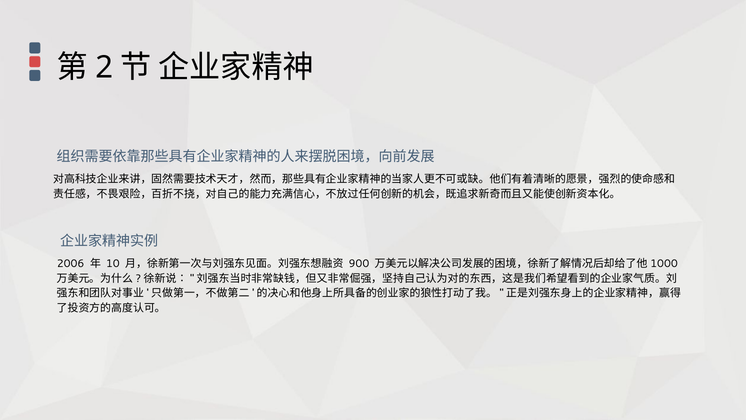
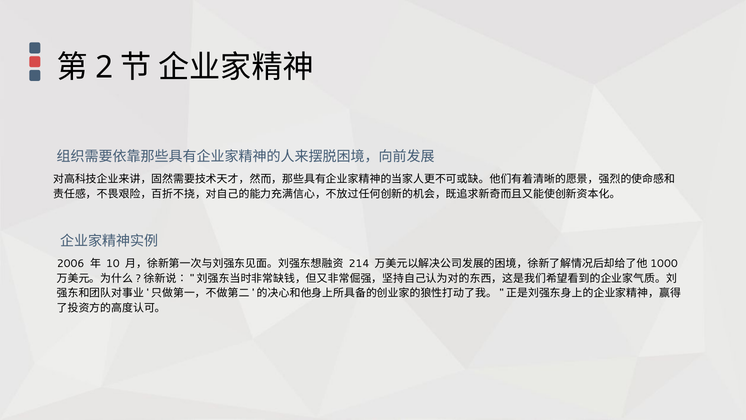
900: 900 -> 214 (359, 263)
